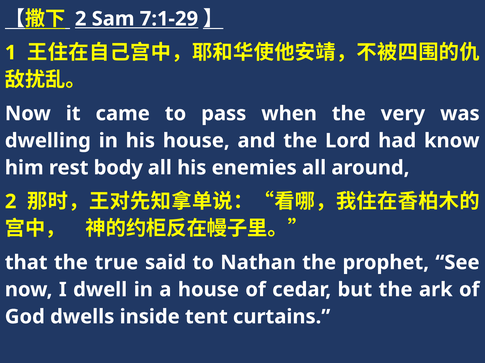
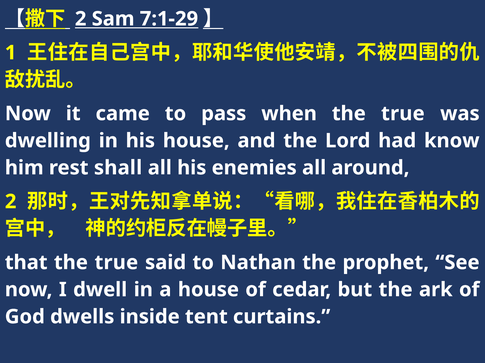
when the very: very -> true (403, 114)
body: body -> shall (118, 168)
